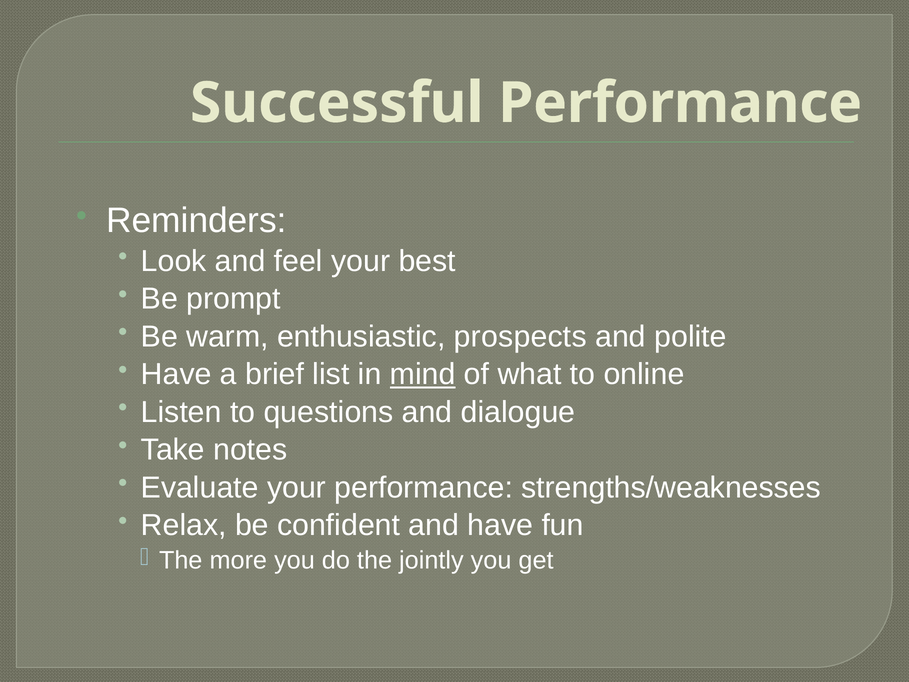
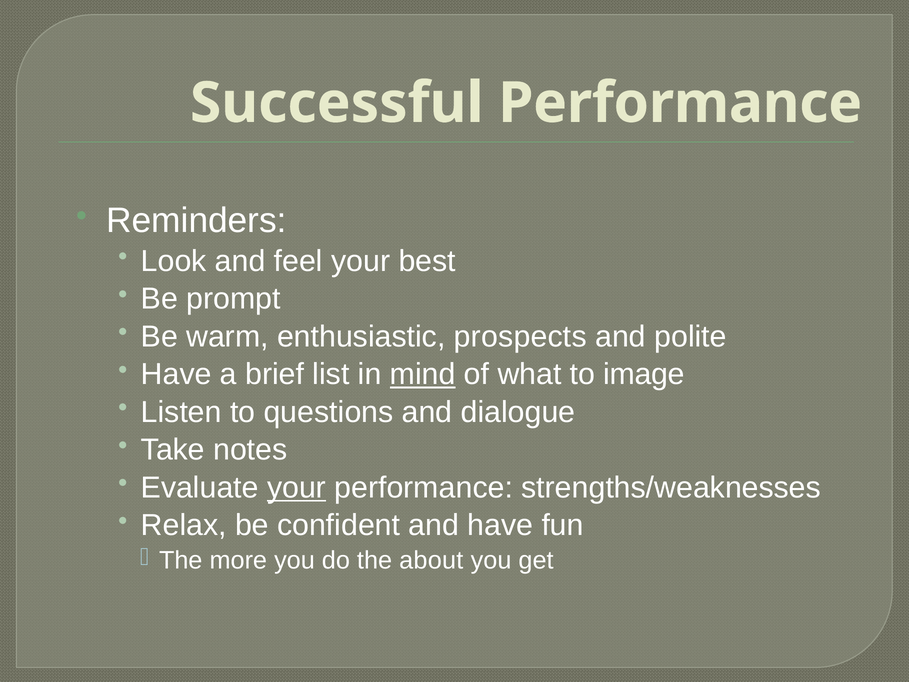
online: online -> image (644, 374)
your underline: none -> present (297, 487)
jointly: jointly -> about (431, 560)
